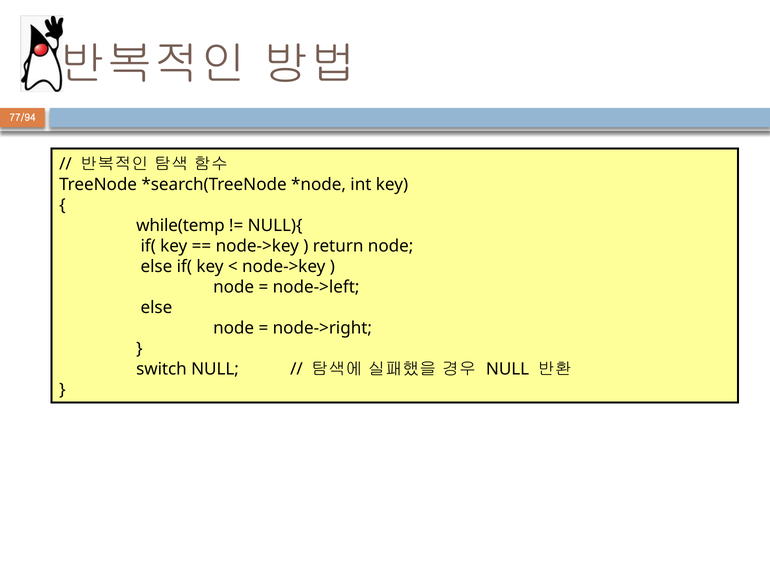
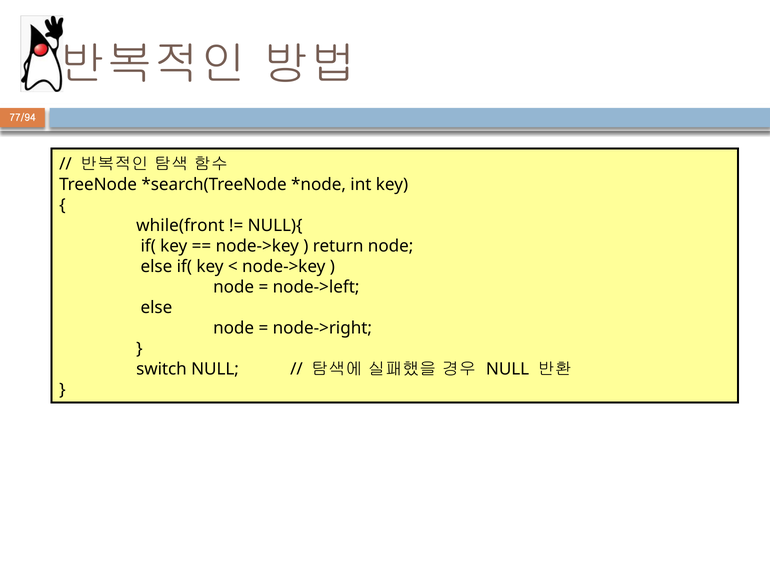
while(temp: while(temp -> while(front (180, 225)
